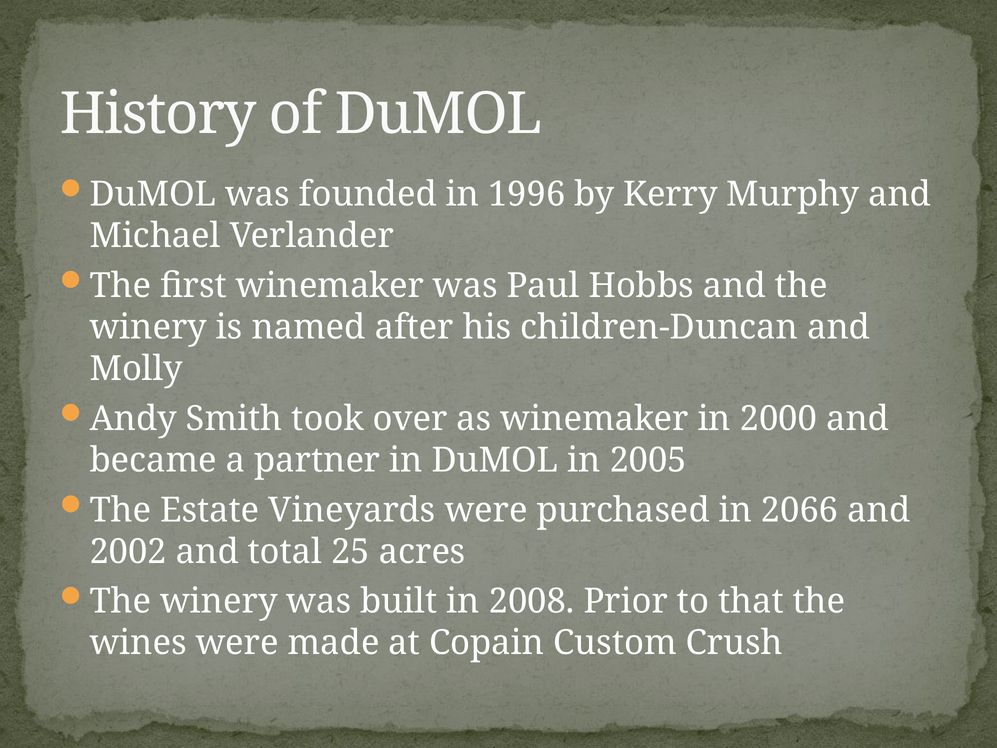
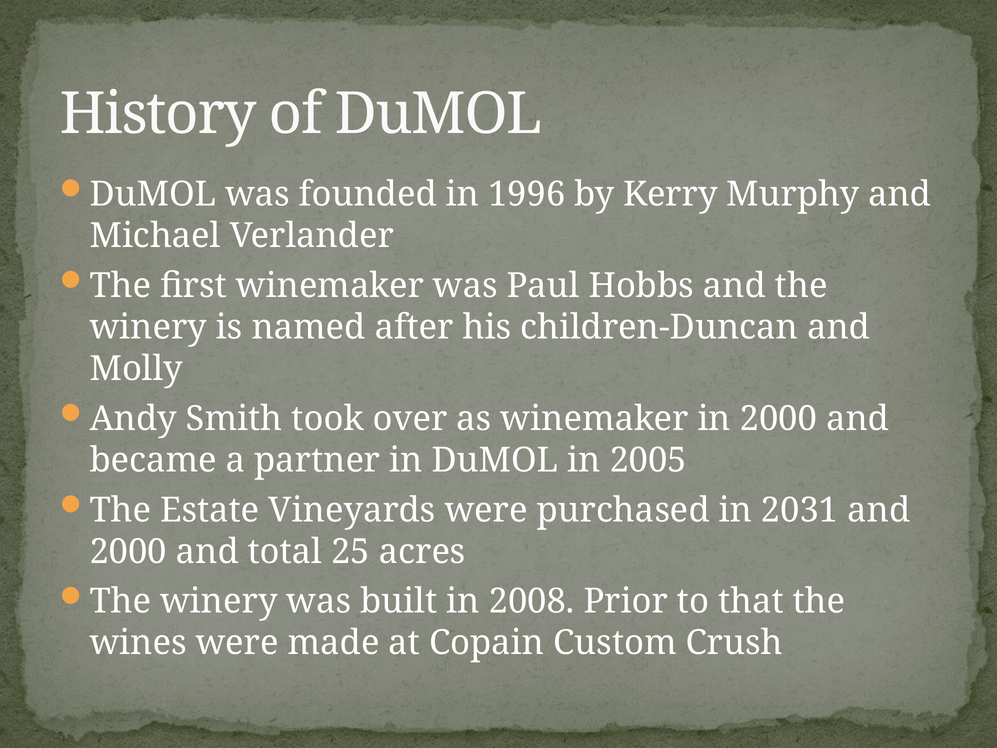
2066: 2066 -> 2031 (800, 510)
2002: 2002 -> 2000 (128, 551)
